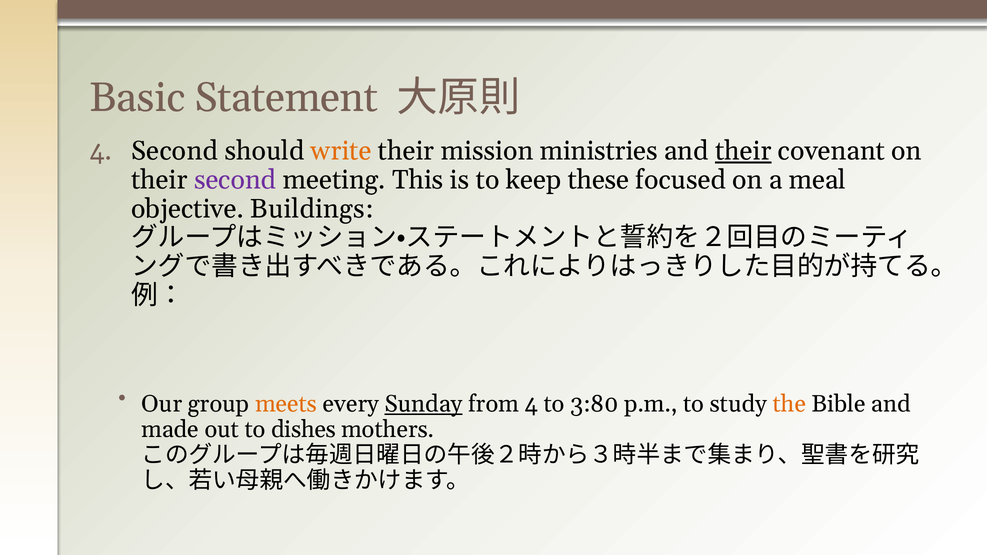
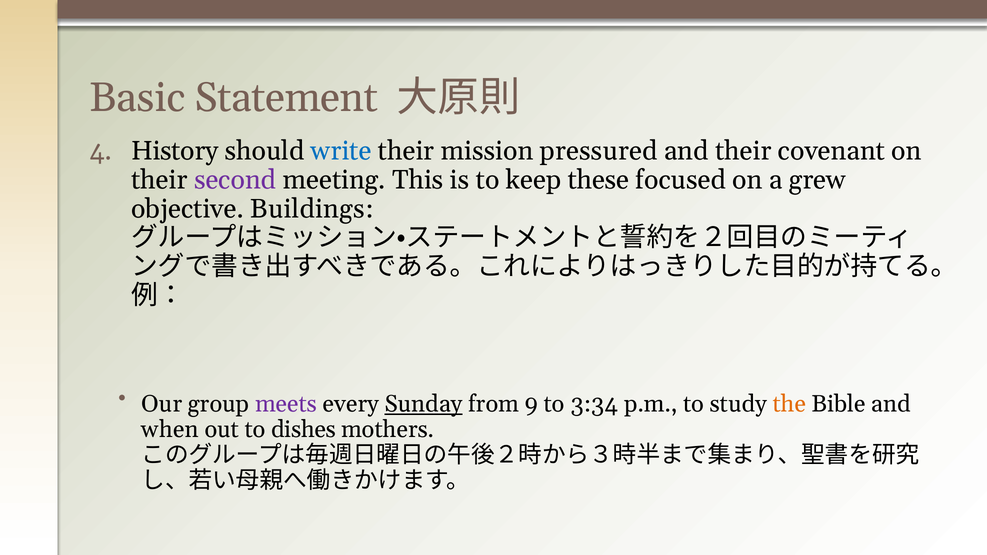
Second: Second -> History (175, 151)
write colour: orange -> blue (341, 151)
ministries: ministries -> pressured (599, 151)
their underline: present -> none (743, 151)
meal: meal -> grew (817, 180)
meets colour: orange -> purple (286, 404)
from 4: 4 -> 9 (532, 404)
3:80: 3:80 -> 3:34 (594, 404)
made: made -> when (170, 430)
